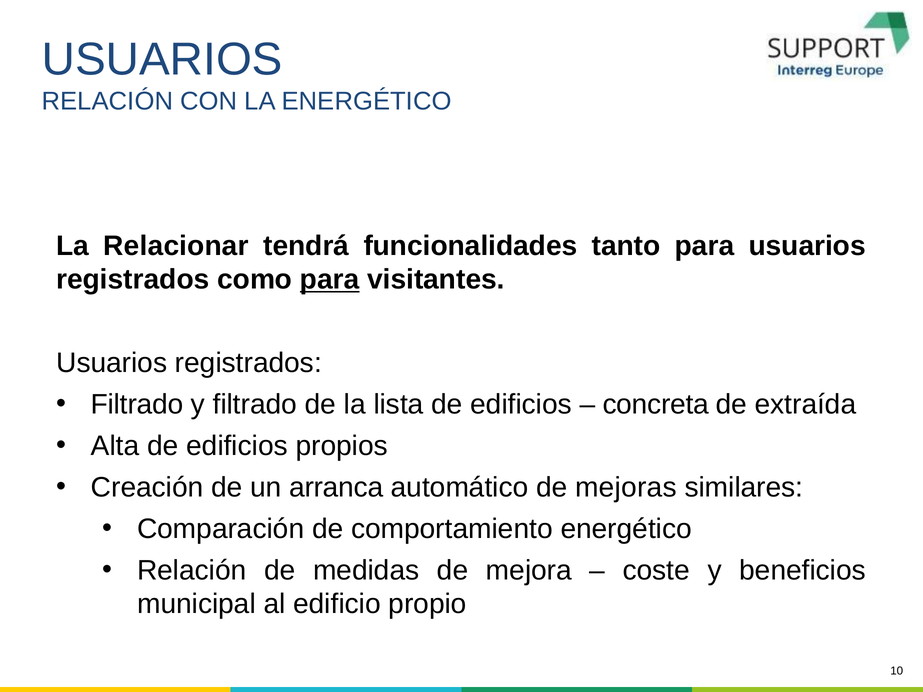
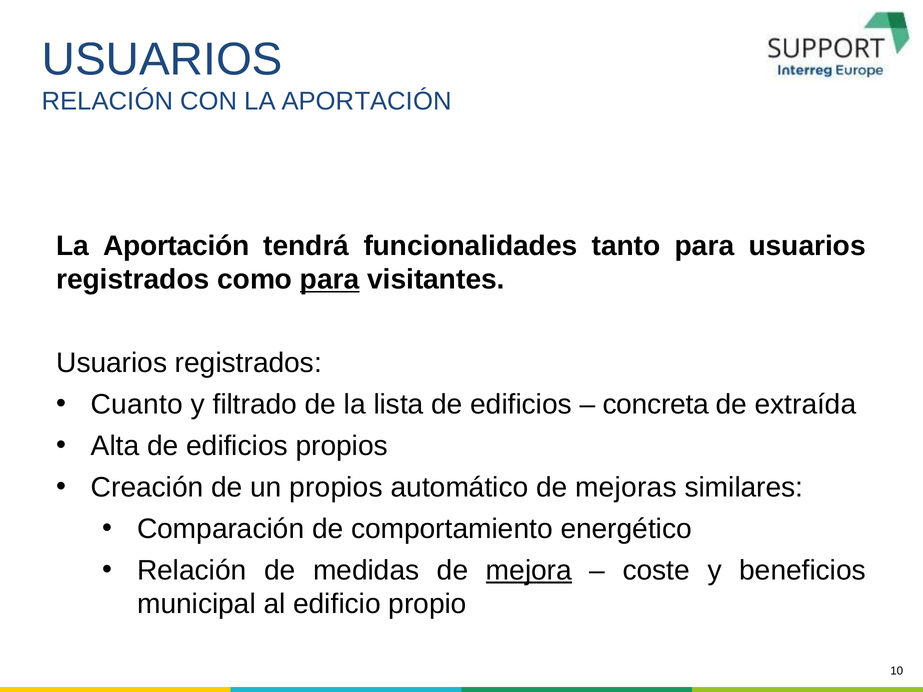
CON LA ENERGÉTICO: ENERGÉTICO -> APORTACIÓN (367, 101)
Relacionar: Relacionar -> Aportación (176, 246)
Filtrado: Filtrado -> Cuanto (137, 404)
un arranca: arranca -> propios (336, 487)
mejora underline: none -> present (529, 571)
